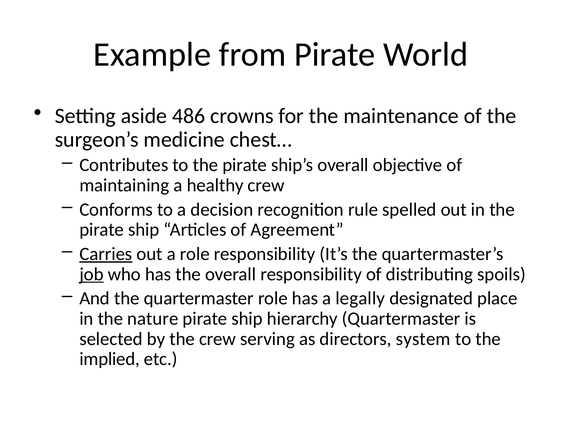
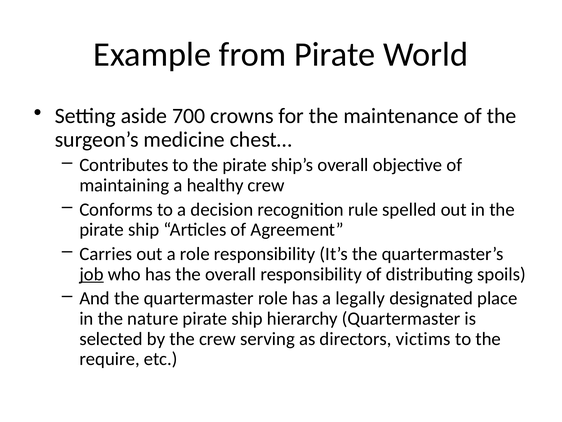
486: 486 -> 700 (189, 116)
Carries underline: present -> none (106, 254)
system: system -> victims (423, 338)
implied: implied -> require (110, 359)
